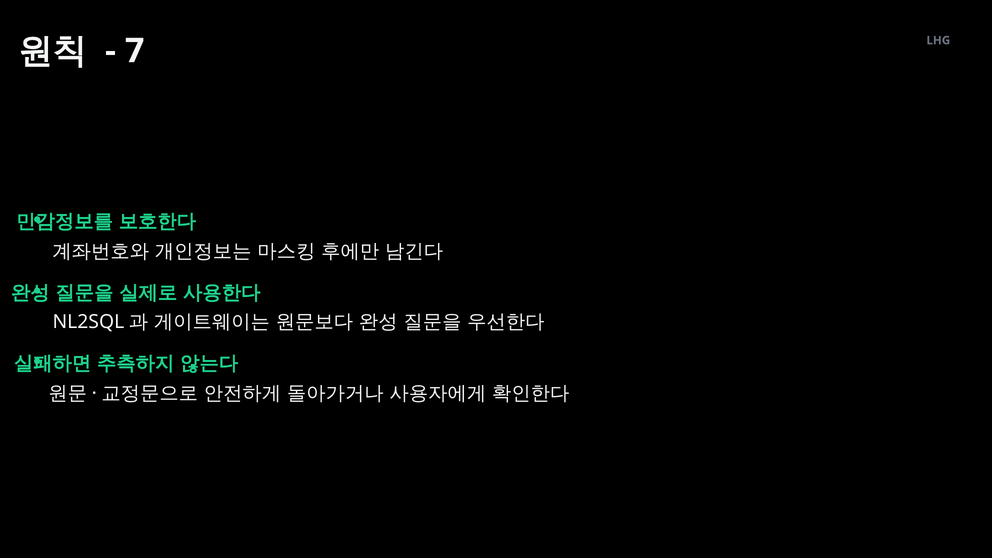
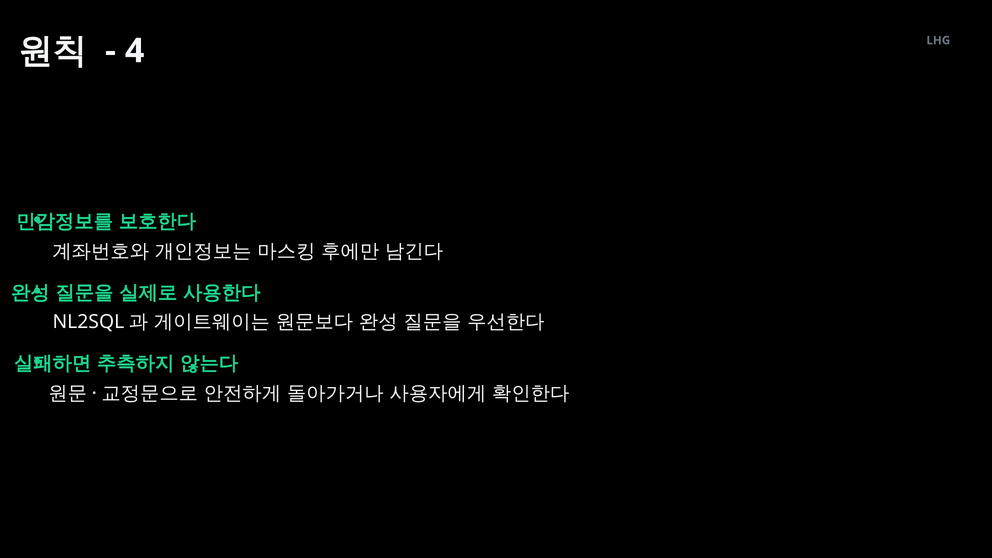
7: 7 -> 4 (135, 51)
